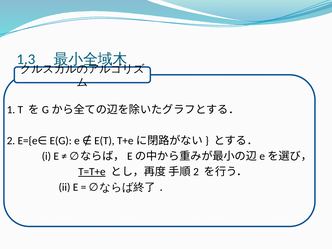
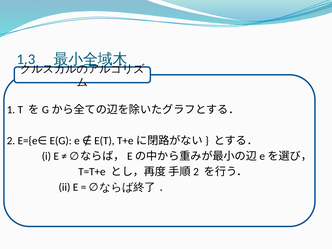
T=T+e underline: present -> none (92, 172)
